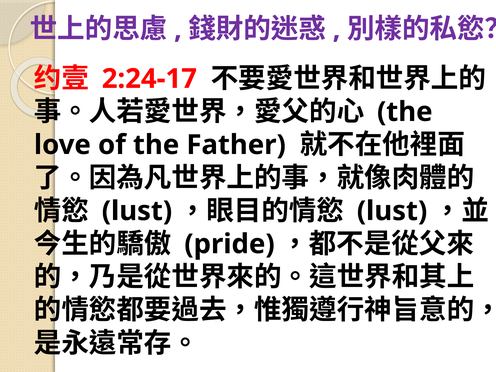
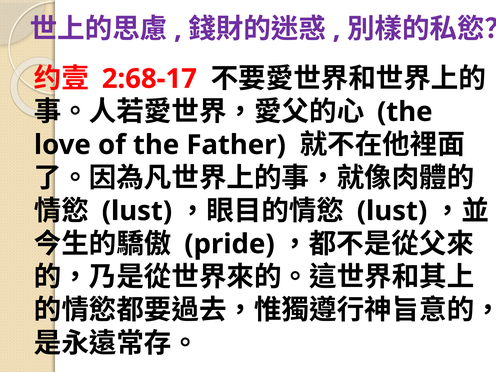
2:24-17: 2:24-17 -> 2:68-17 (149, 79)
